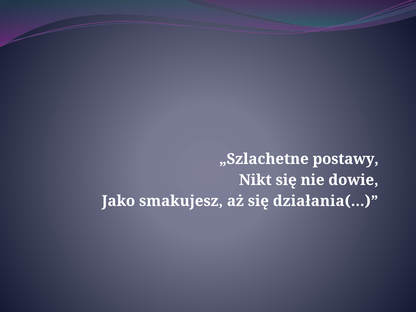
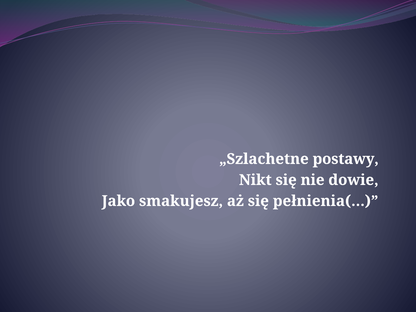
działania(…: działania(… -> pełnienia(… (326, 201)
